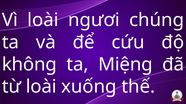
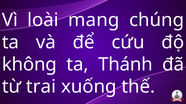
ngươi: ngươi -> mang (94, 20)
Miệng: Miệng -> Thánh (125, 65)
từ loài: loài -> trai (41, 87)
